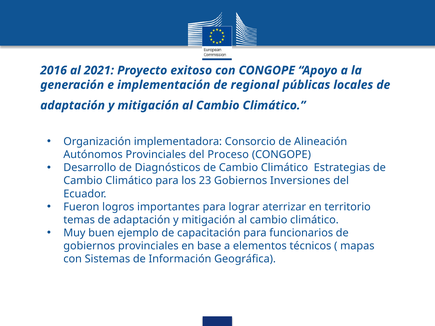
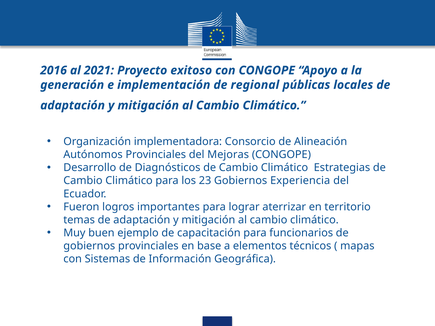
Proceso: Proceso -> Mejoras (228, 155)
Inversiones: Inversiones -> Experiencia (300, 181)
